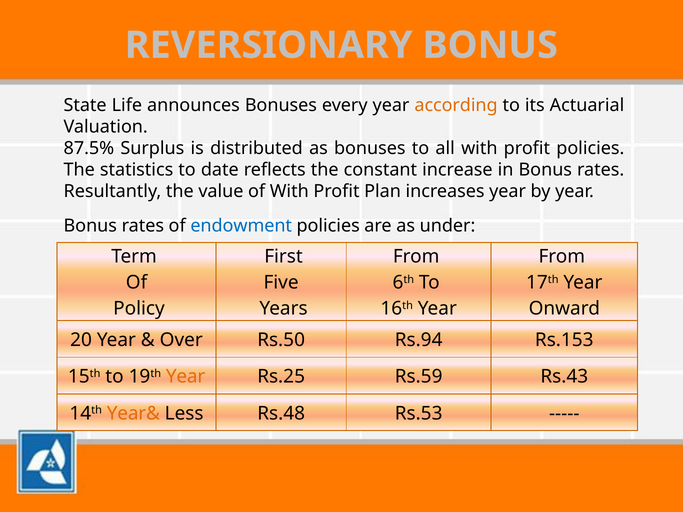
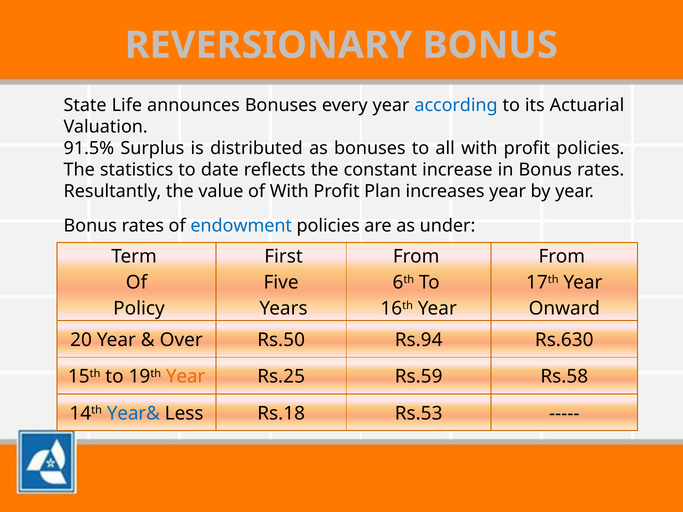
according colour: orange -> blue (456, 105)
87.5%: 87.5% -> 91.5% (89, 148)
Rs.153: Rs.153 -> Rs.630 (564, 340)
Rs.43: Rs.43 -> Rs.58 (564, 377)
Year& colour: orange -> blue (133, 414)
Rs.48: Rs.48 -> Rs.18 (281, 414)
